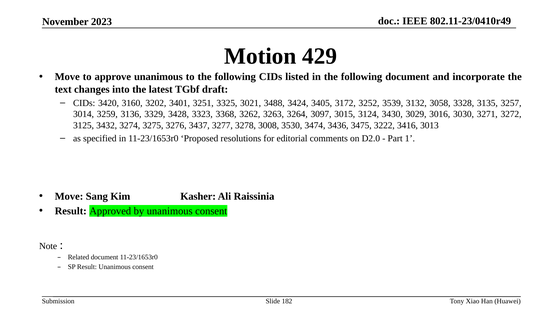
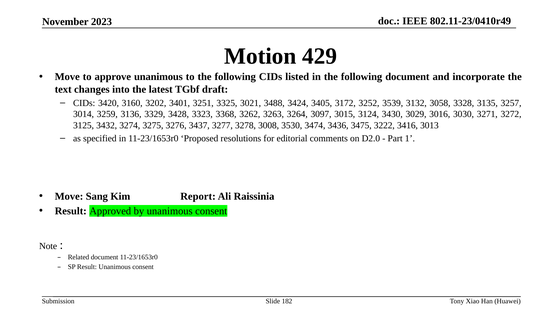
Kasher: Kasher -> Report (198, 196)
